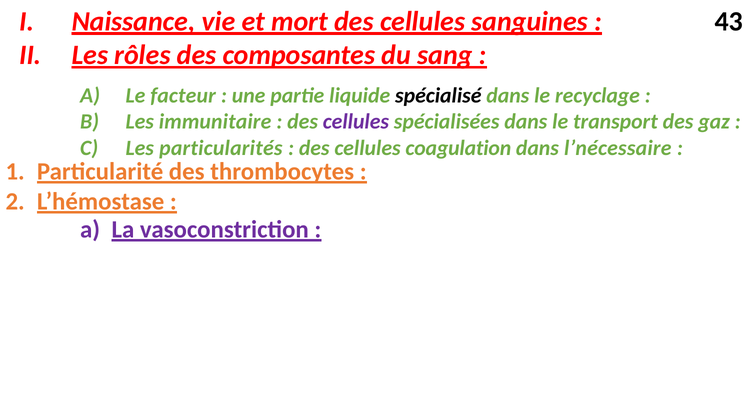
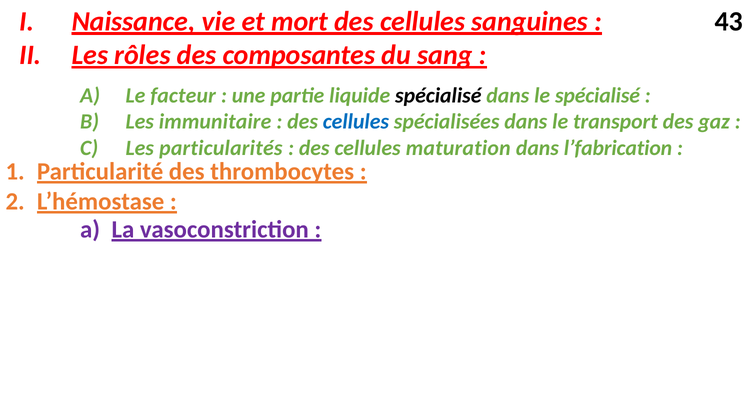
le recyclage: recyclage -> spécialisé (598, 95)
cellules colour: purple -> blue (356, 122)
coagulation: coagulation -> maturation (458, 148)
l’nécessaire: l’nécessaire -> l’fabrication (618, 148)
